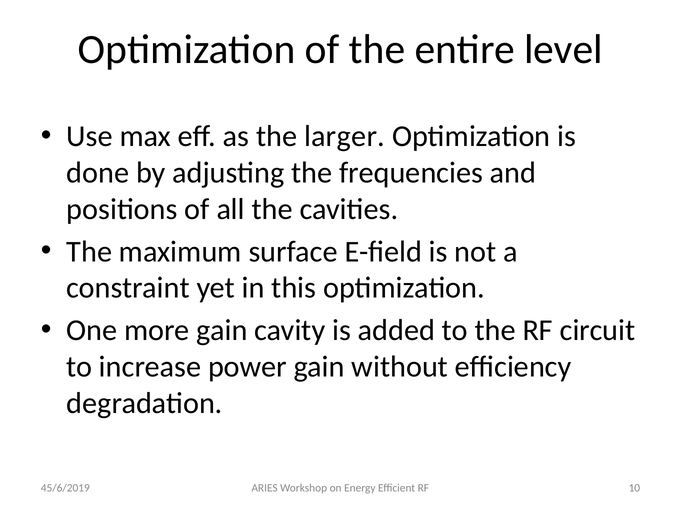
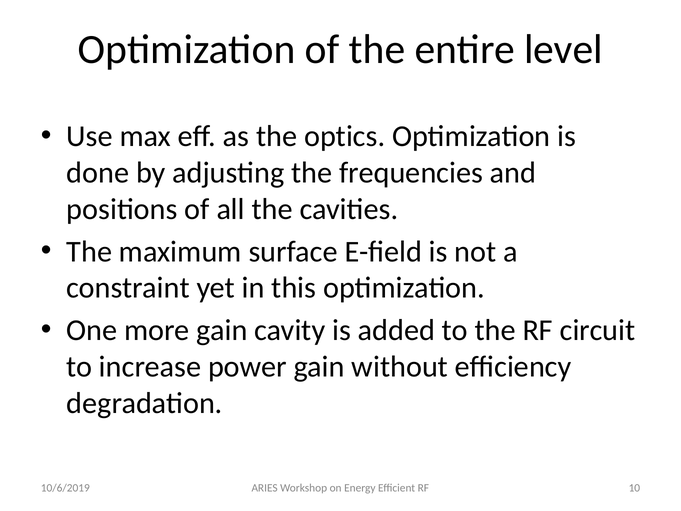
larger: larger -> optics (345, 136)
45/6/2019: 45/6/2019 -> 10/6/2019 (65, 488)
